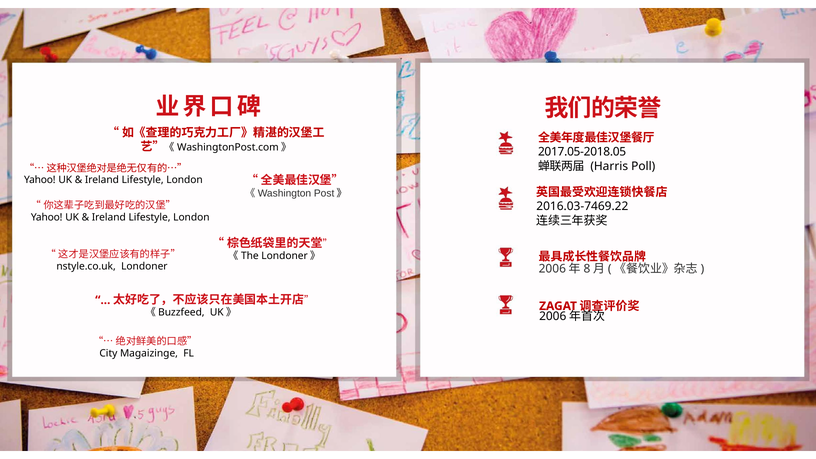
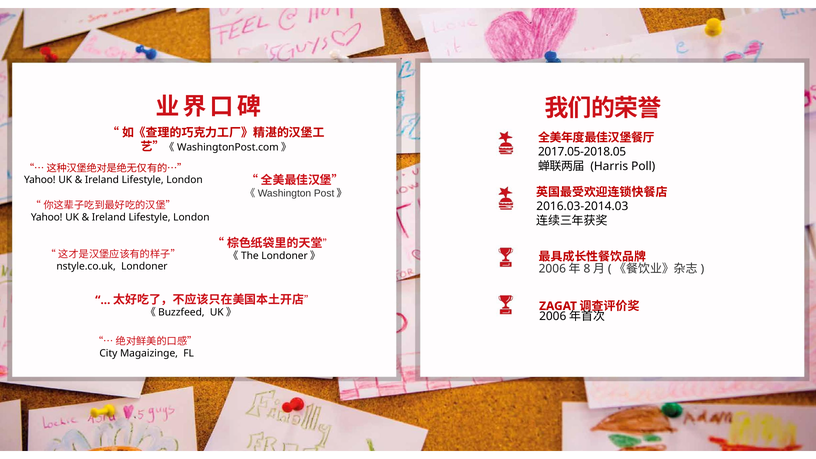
2016.03-7469.22: 2016.03-7469.22 -> 2016.03-2014.03 (582, 206)
